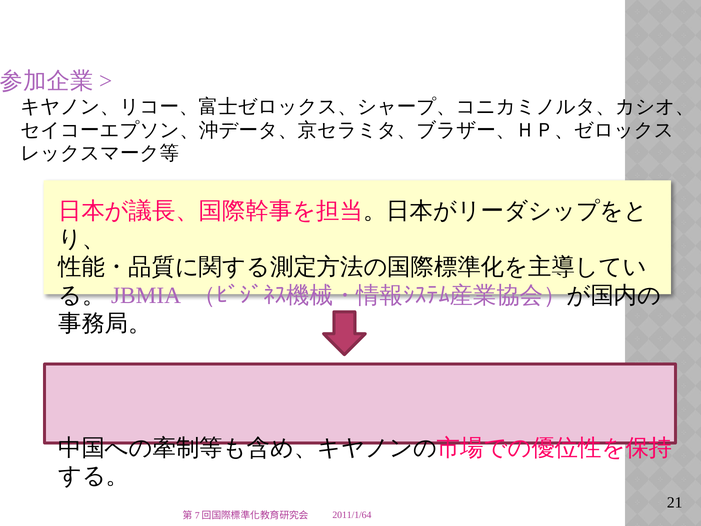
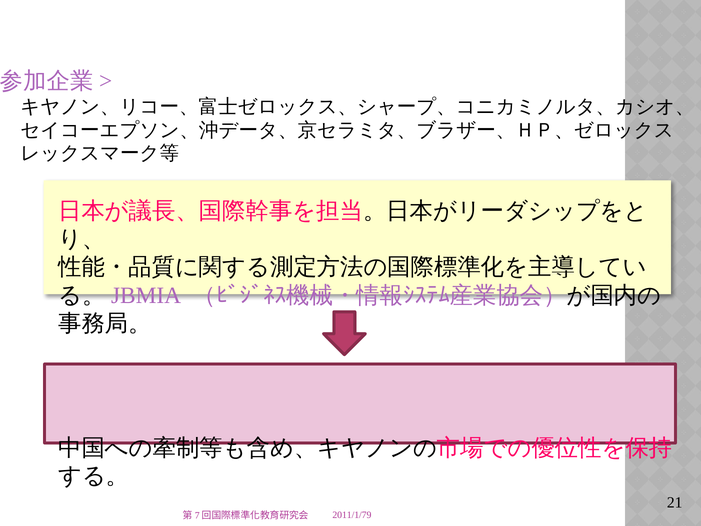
2011/1/64: 2011/1/64 -> 2011/1/79 (352, 515)
